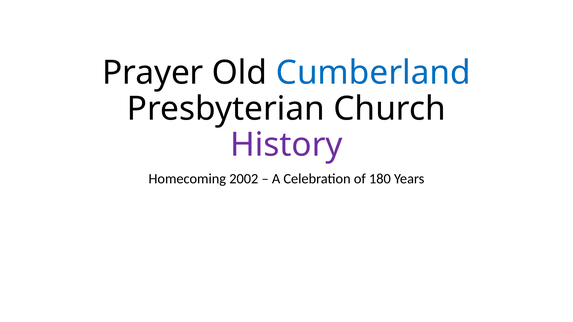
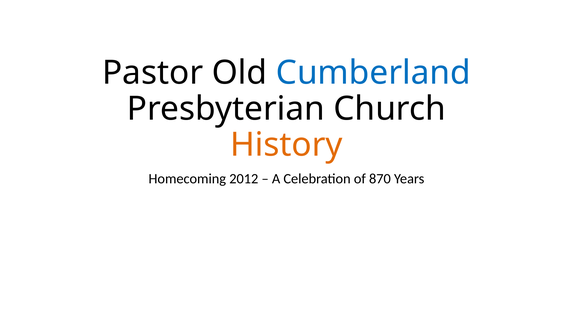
Prayer: Prayer -> Pastor (153, 73)
History colour: purple -> orange (286, 145)
2002: 2002 -> 2012 (244, 179)
180: 180 -> 870 (380, 179)
